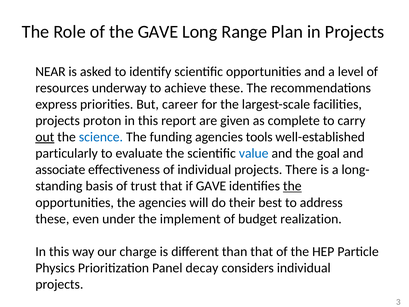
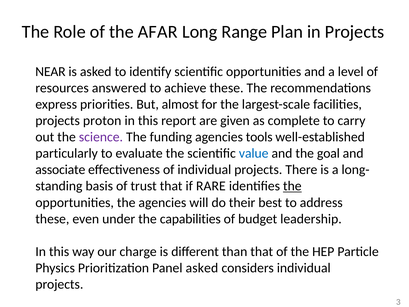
the GAVE: GAVE -> AFAR (158, 32)
underway: underway -> answered (119, 88)
career: career -> almost (180, 104)
out underline: present -> none (45, 137)
science colour: blue -> purple (101, 137)
if GAVE: GAVE -> RARE (211, 186)
implement: implement -> capabilities (190, 219)
realization: realization -> leadership (311, 219)
Panel decay: decay -> asked (202, 268)
